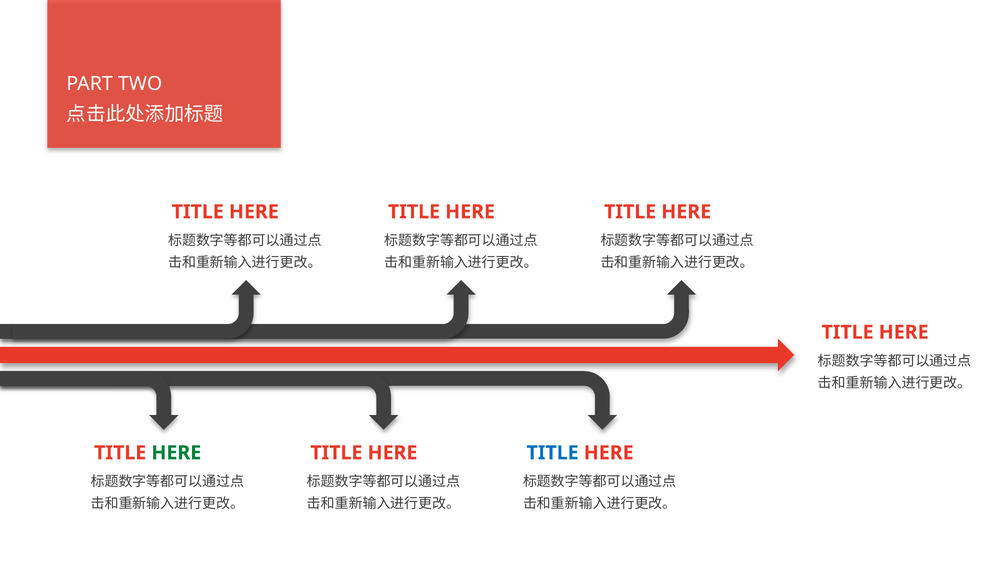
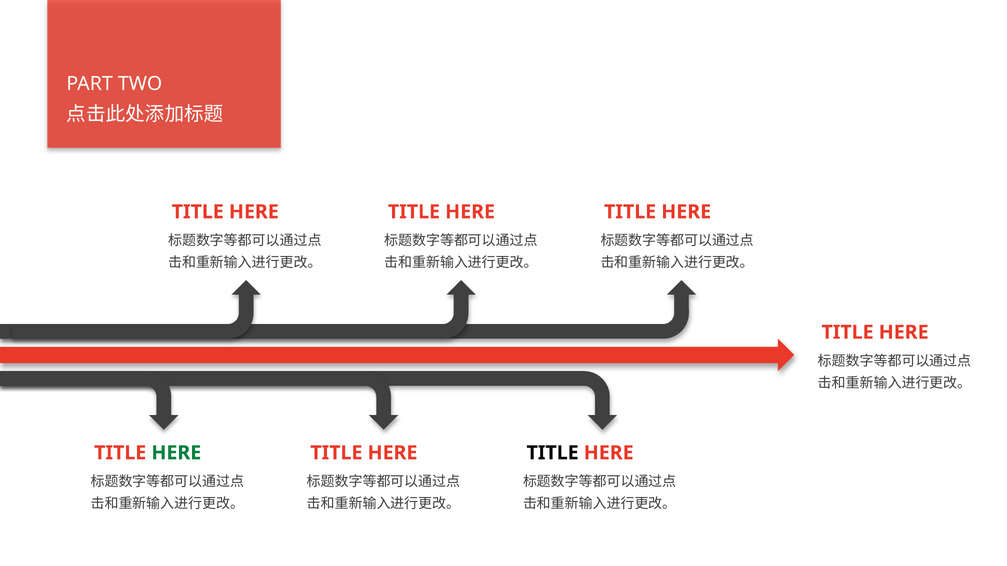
TITLE colour: blue -> black (553, 453)
